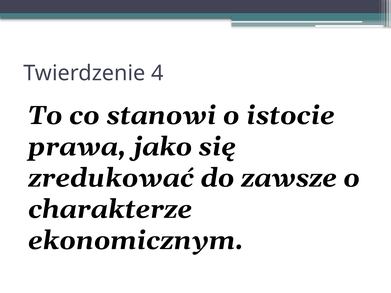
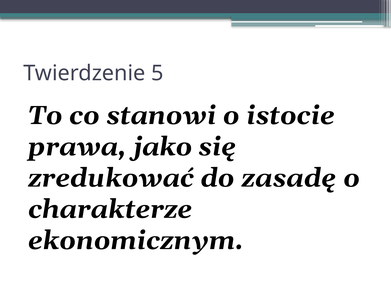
4: 4 -> 5 (157, 73)
zawsze: zawsze -> zasadę (289, 178)
